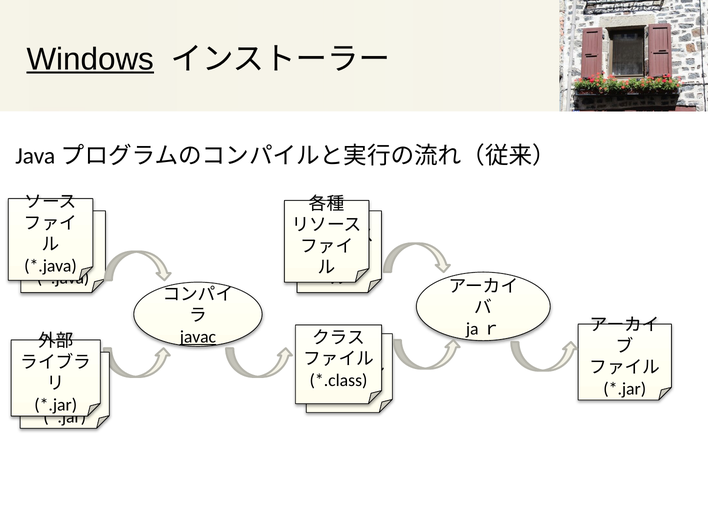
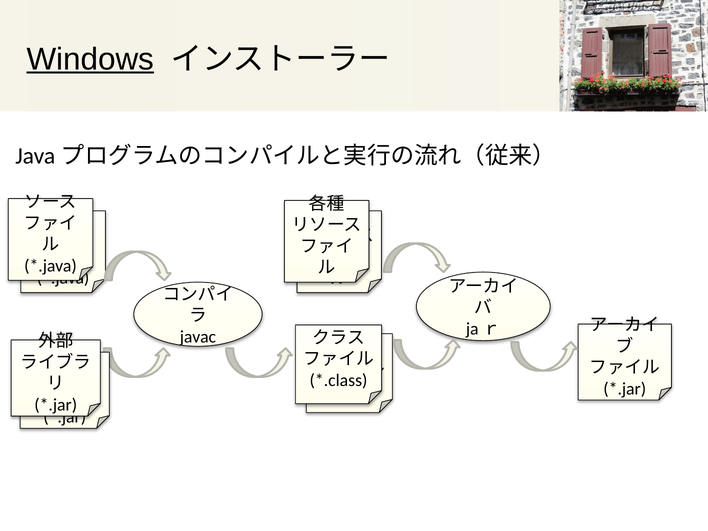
javac underline: present -> none (198, 337)
